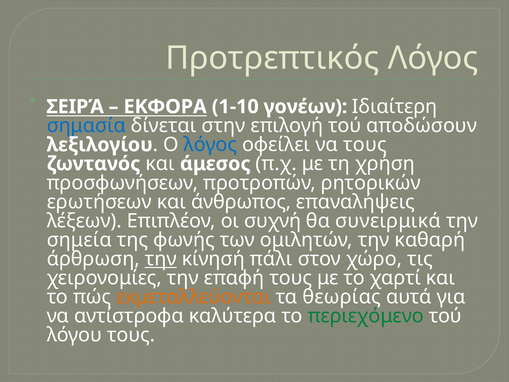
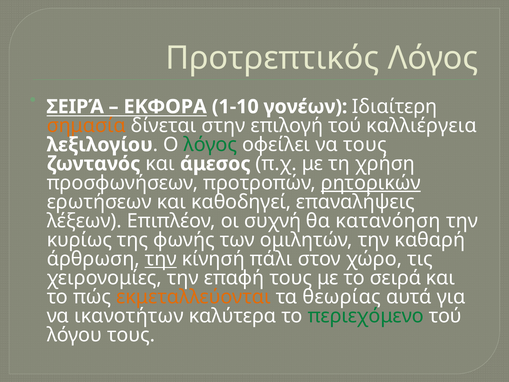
σημασία colour: blue -> orange (86, 126)
αποδώσουν: αποδώσουν -> καλλιέργεια (422, 126)
λόγος colour: blue -> green (210, 145)
ρητορικών underline: none -> present (371, 183)
άνθρωπος: άνθρωπος -> καθοδηγεί (241, 202)
συνειρμικά: συνειρμικά -> κατανόηση (388, 221)
σημεία: σημεία -> κυρίως (79, 240)
το χαρτί: χαρτί -> σειρά (395, 278)
αντίστροφα: αντίστροφα -> ικανοτήτων (129, 316)
